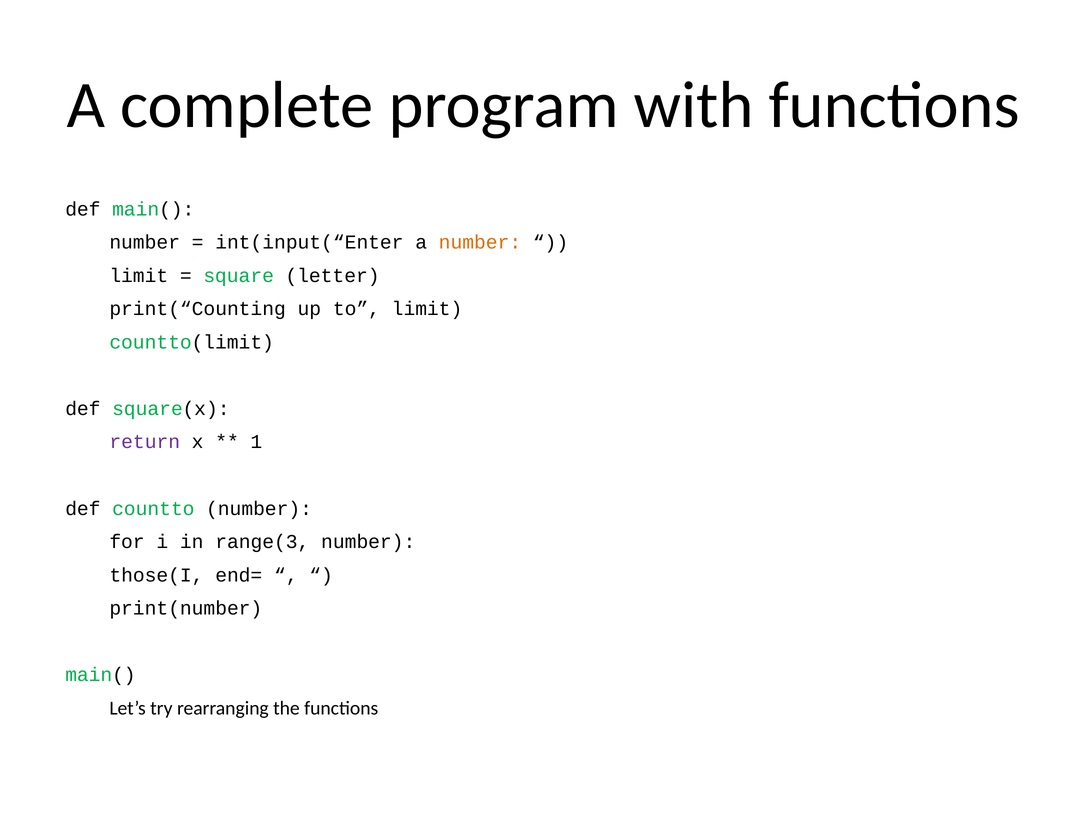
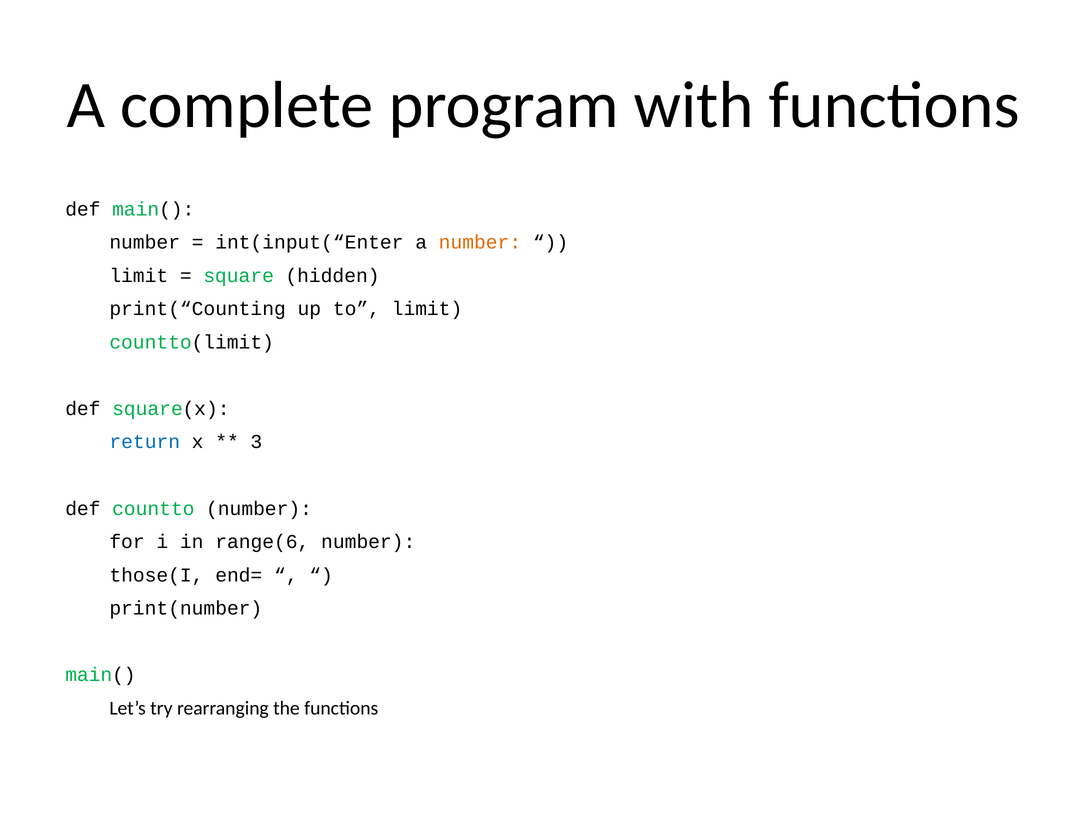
letter: letter -> hidden (332, 276)
return colour: purple -> blue (145, 442)
1: 1 -> 3 (256, 442)
range(3: range(3 -> range(6 (262, 542)
